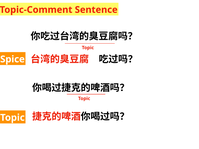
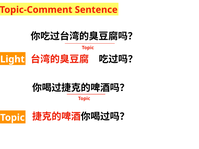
Spice: Spice -> Light (12, 59)
